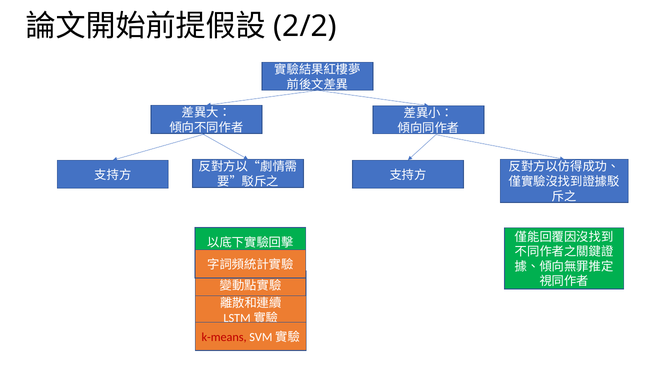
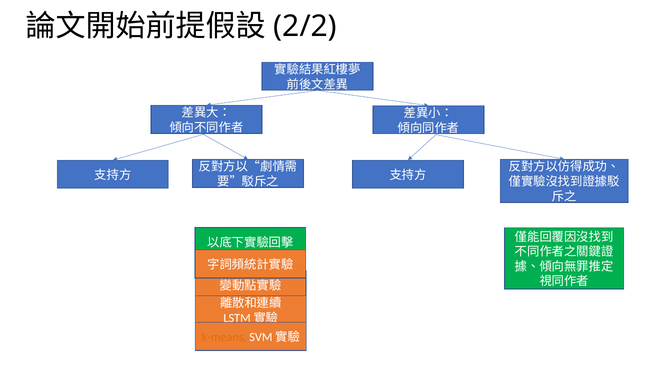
k-means colour: red -> orange (224, 337)
